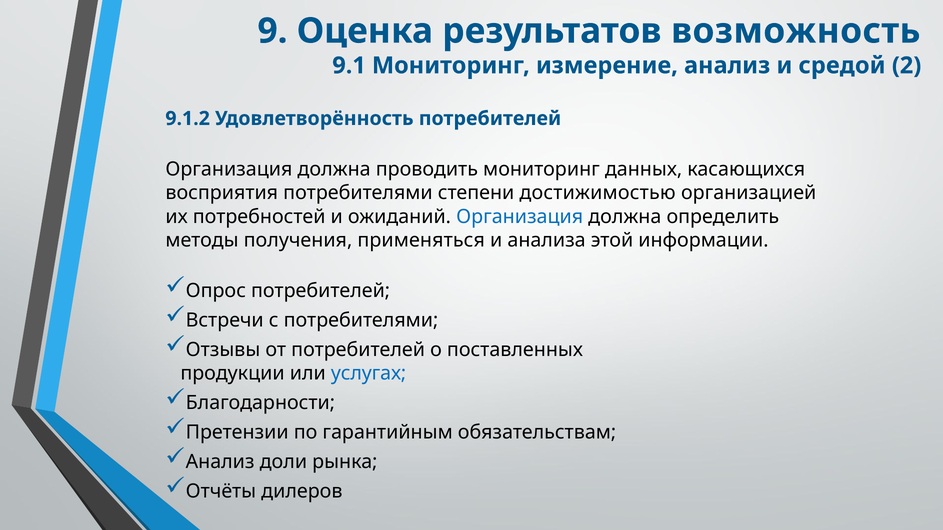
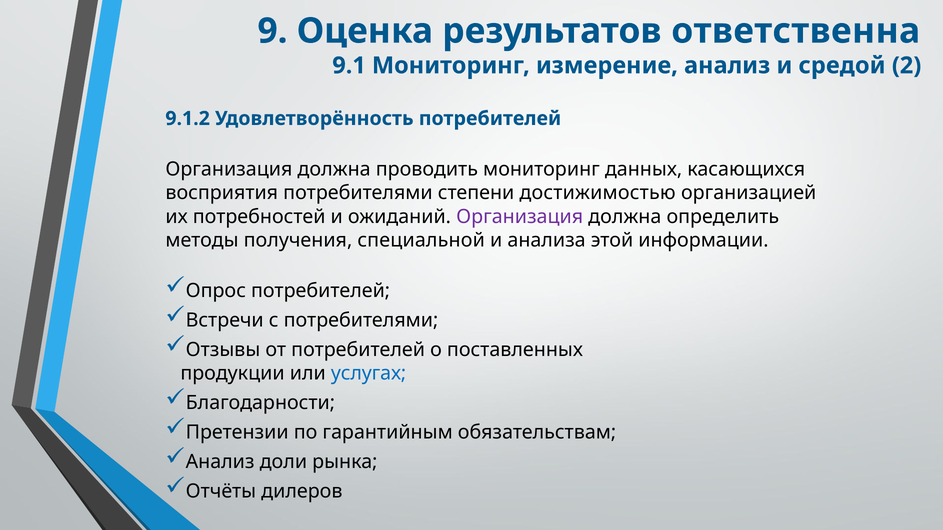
возможность: возможность -> ответственна (796, 31)
Организация colour: blue -> purple (520, 217)
применяться: применяться -> специальной (421, 240)
